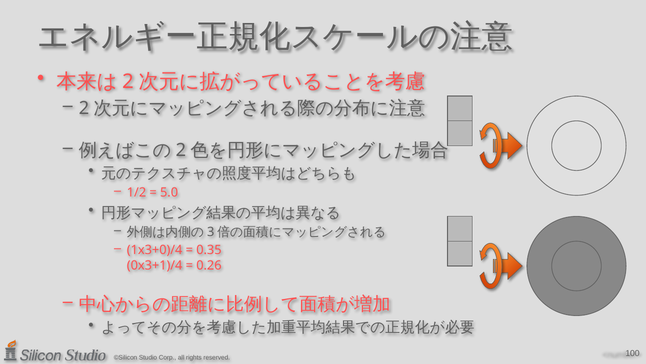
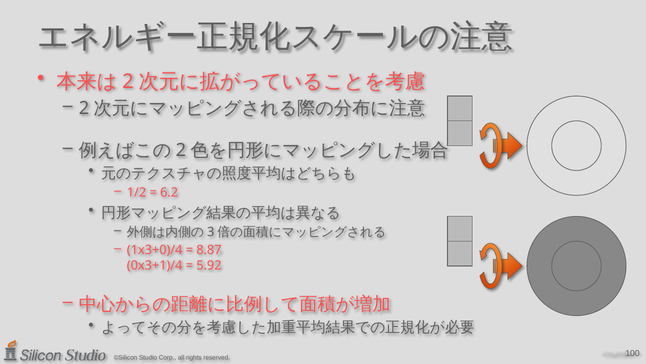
5.0: 5.0 -> 6.2 (169, 192)
0.35: 0.35 -> 8.87 (209, 250)
0.26: 0.26 -> 5.92 (209, 265)
